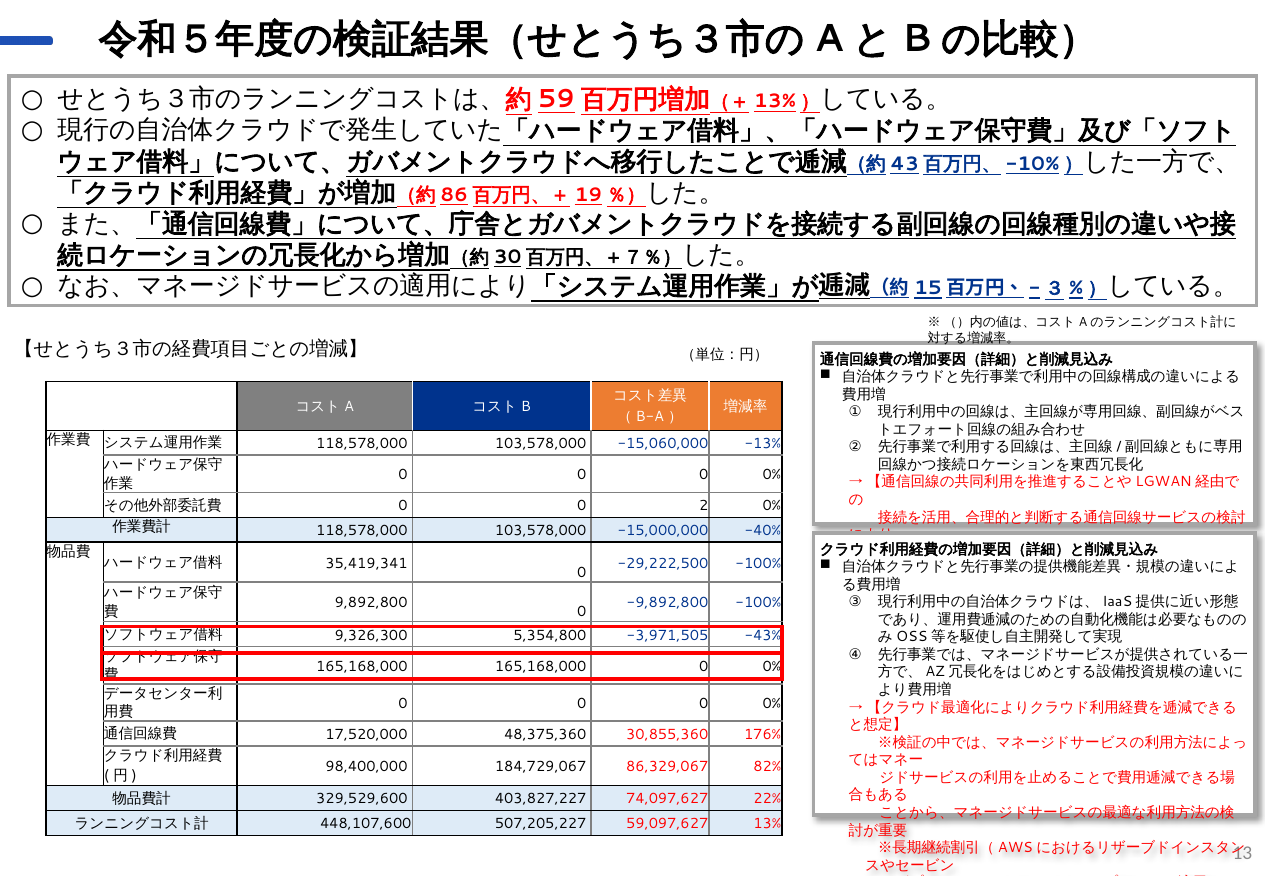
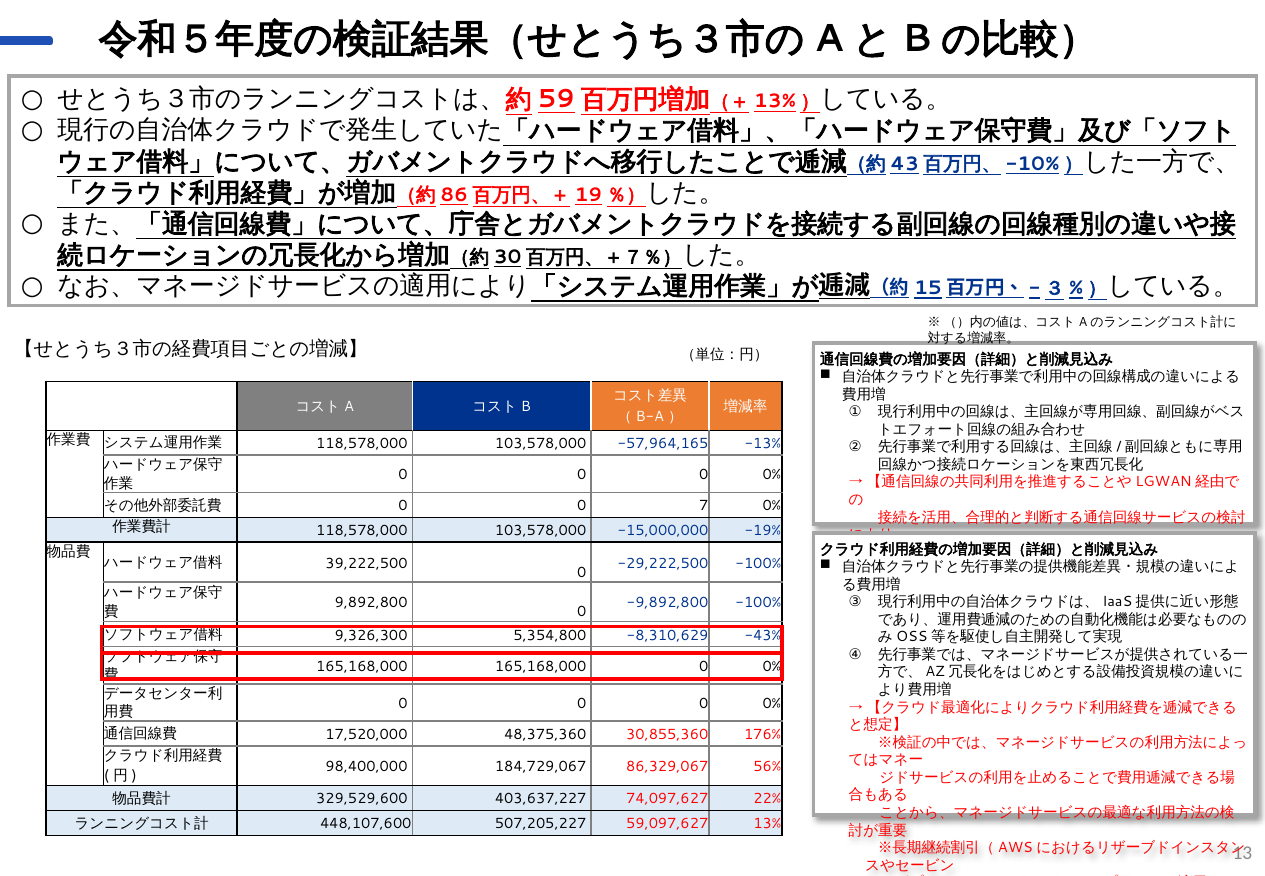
-15,060,000: -15,060,000 -> -57,964,165 (663, 444)
2: 2 -> 7 (704, 506)
-40%: -40% -> -19% (763, 531)
35,419,341: 35,419,341 -> 39,222,500 (366, 563)
-3,971,505: -3,971,505 -> -8,310,629 (668, 635)
82%: 82% -> 56% (767, 767)
403,827,227: 403,827,227 -> 403,637,227 (541, 799)
